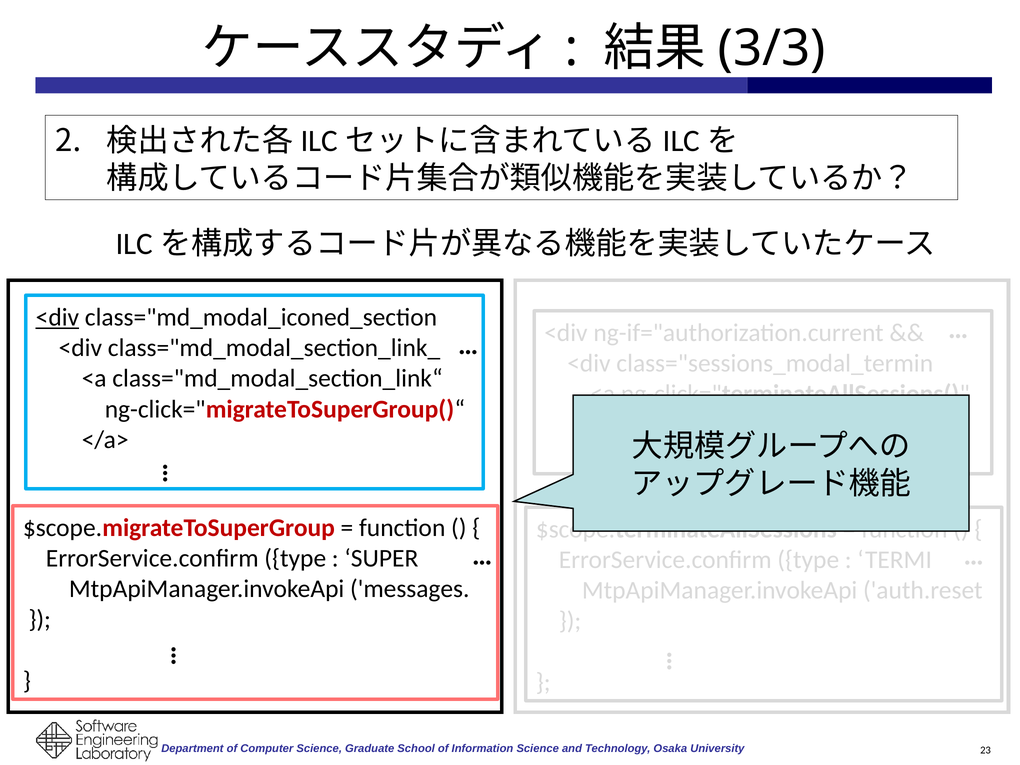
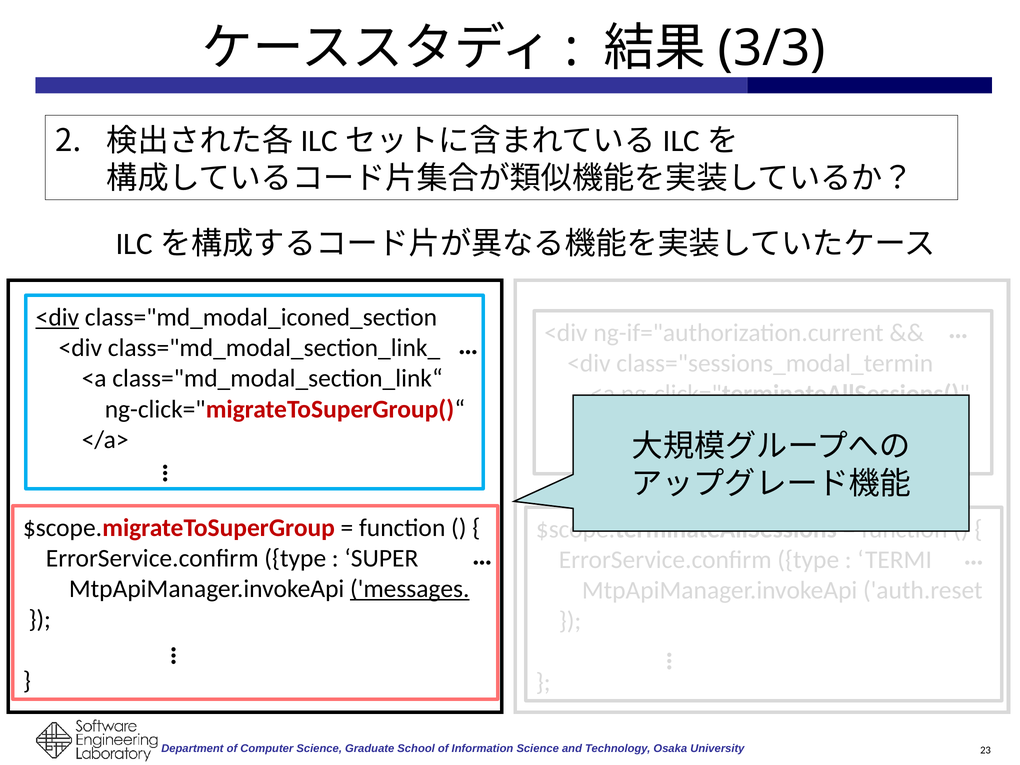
messages underline: none -> present (410, 589)
